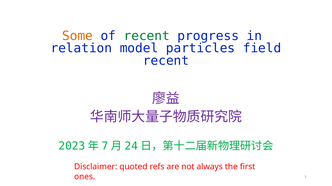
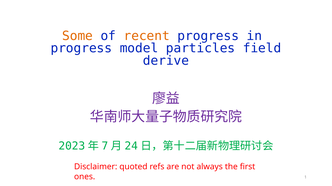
recent colour: green -> orange (147, 36)
relation: relation -> progress (81, 48)
recent: recent -> derive (166, 61)
